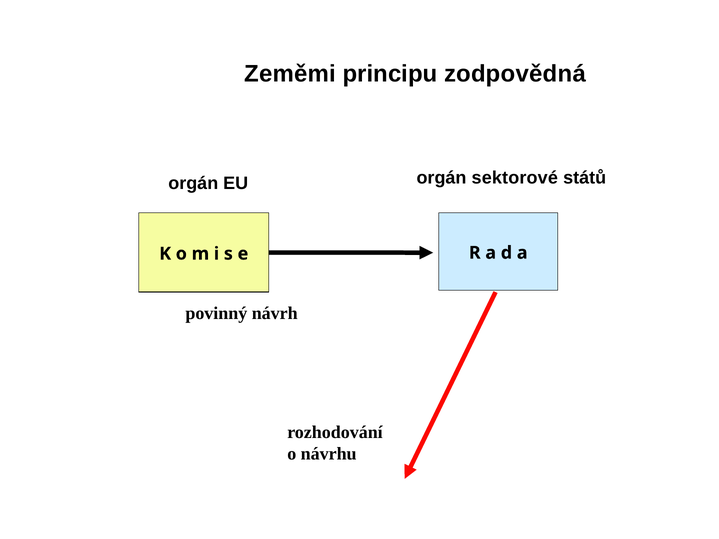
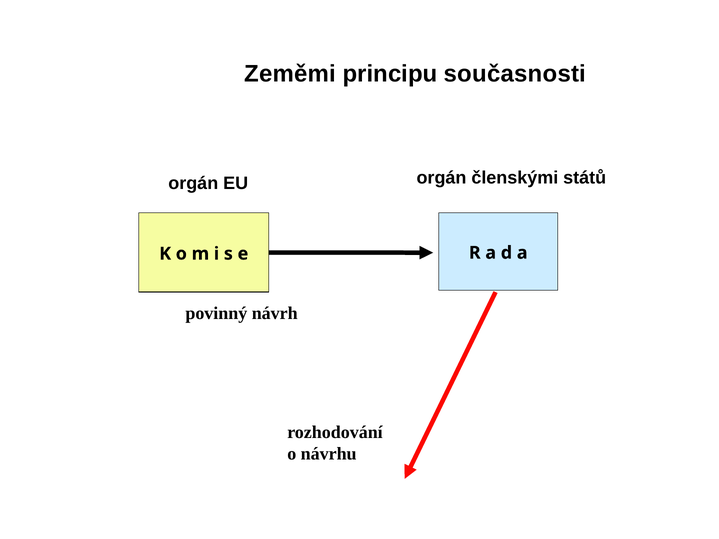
zodpovědná: zodpovědná -> současnosti (515, 74)
sektorové: sektorové -> členskými (515, 178)
